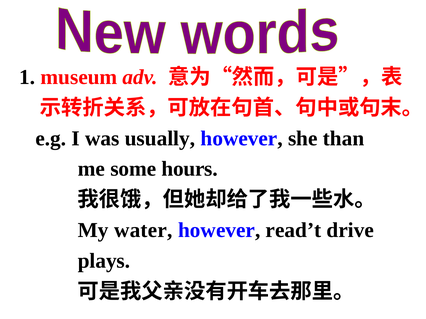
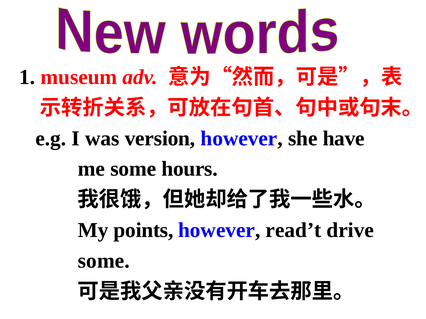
usually: usually -> version (160, 139)
than: than -> have (344, 139)
water: water -> points (143, 231)
plays: plays -> some (104, 261)
